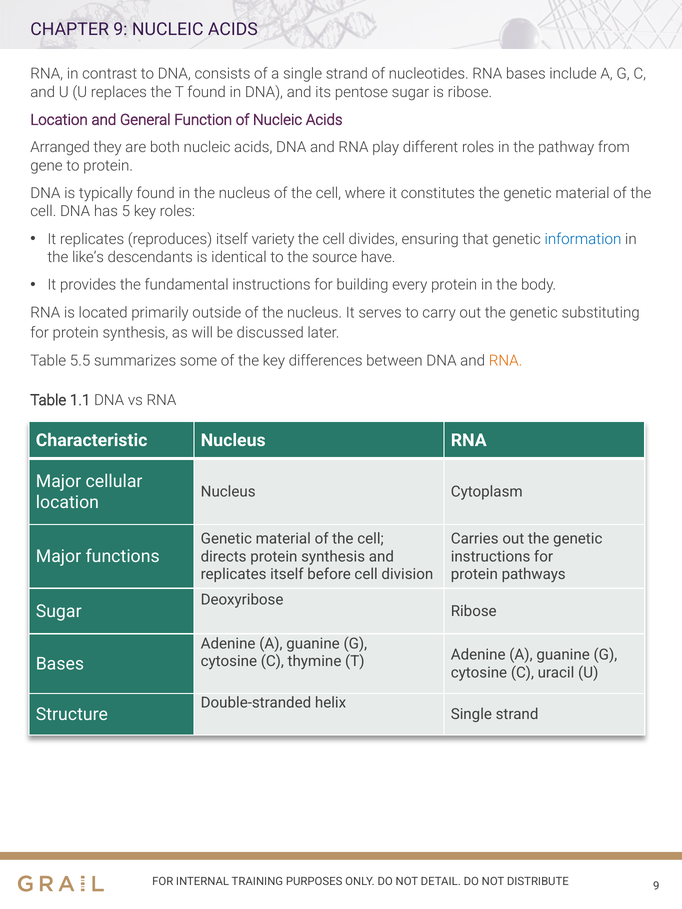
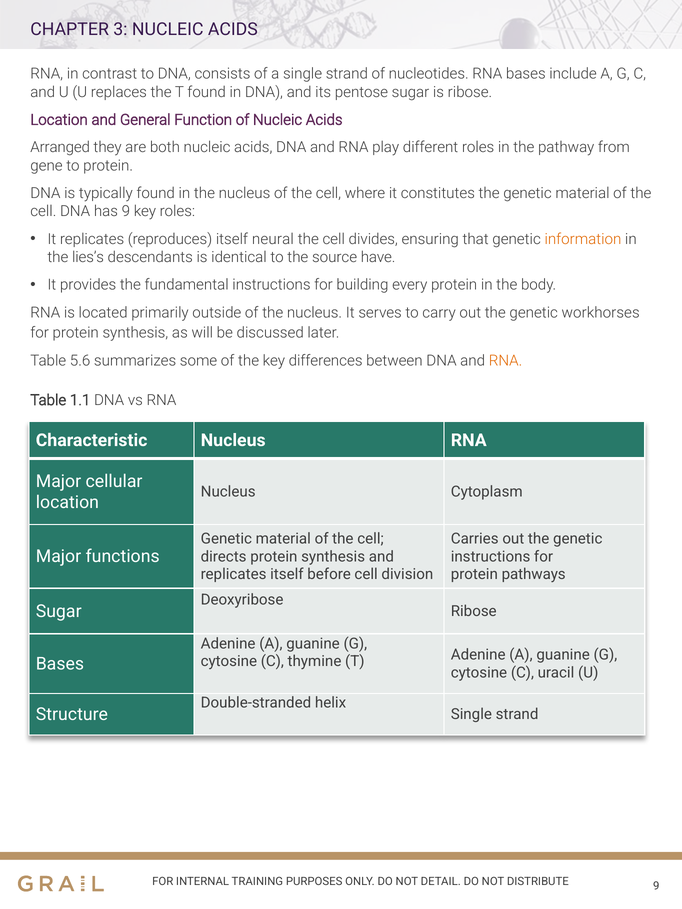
CHAPTER 9: 9 -> 3 (120, 29)
has 5: 5 -> 9 (126, 212)
variety: variety -> neural (273, 239)
information colour: blue -> orange (583, 239)
like’s: like’s -> lies’s (88, 257)
substituting: substituting -> workhorses (601, 313)
5.5: 5.5 -> 5.6 (80, 361)
